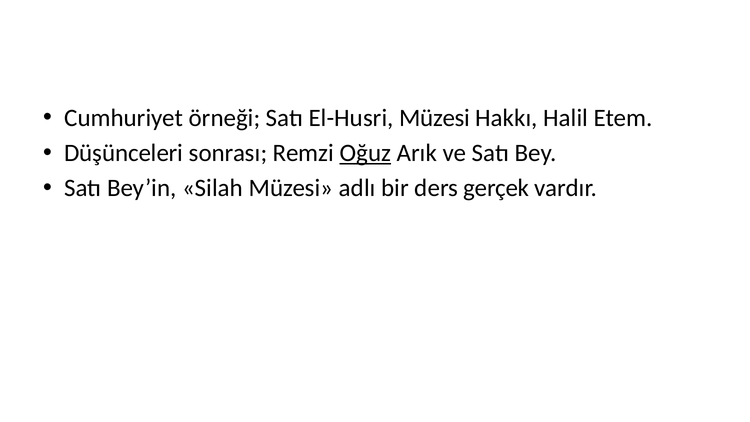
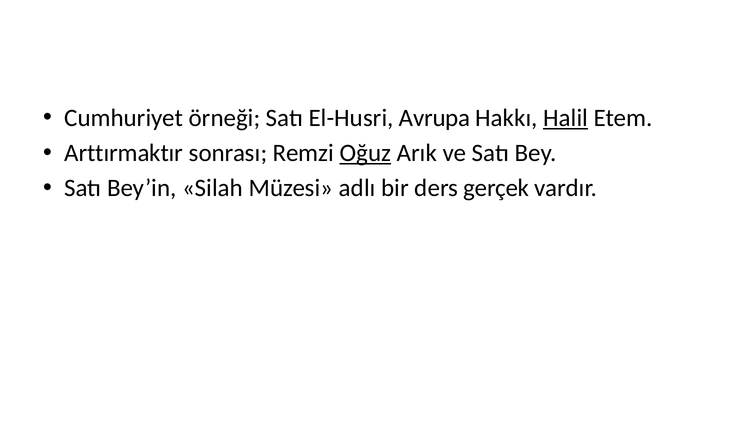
El-Husri Müzesi: Müzesi -> Avrupa (435, 118)
Halil underline: none -> present (566, 118)
Düşünceleri: Düşünceleri -> Arttırmaktır (124, 153)
